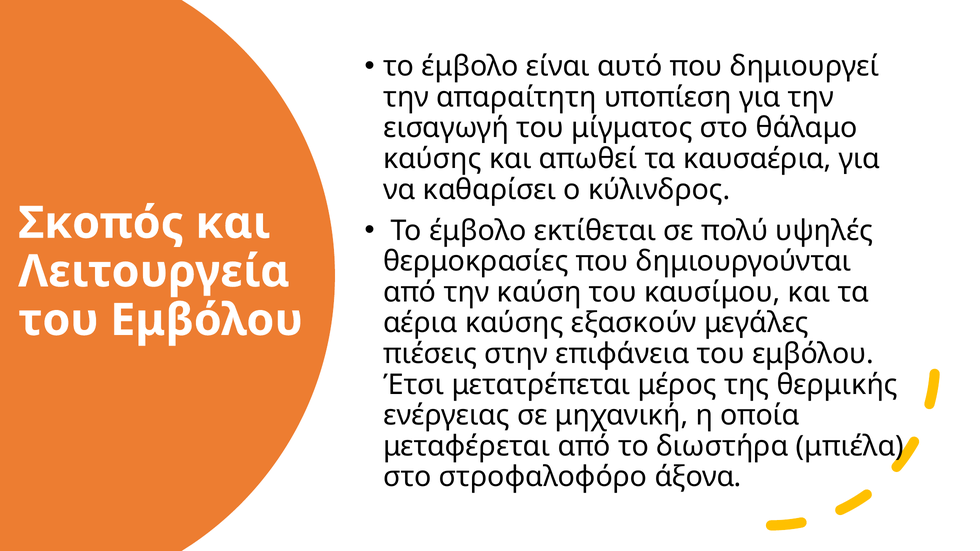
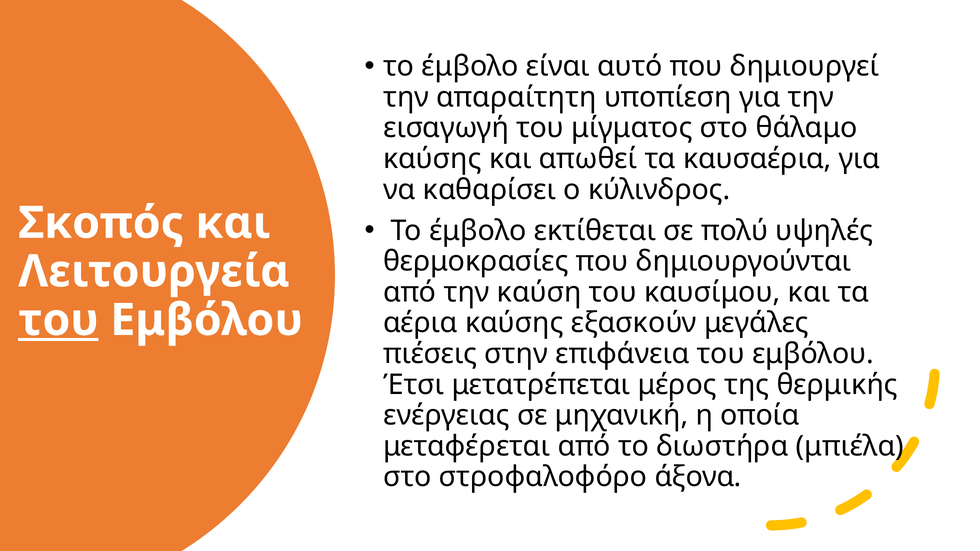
του underline: none -> present (59, 320)
